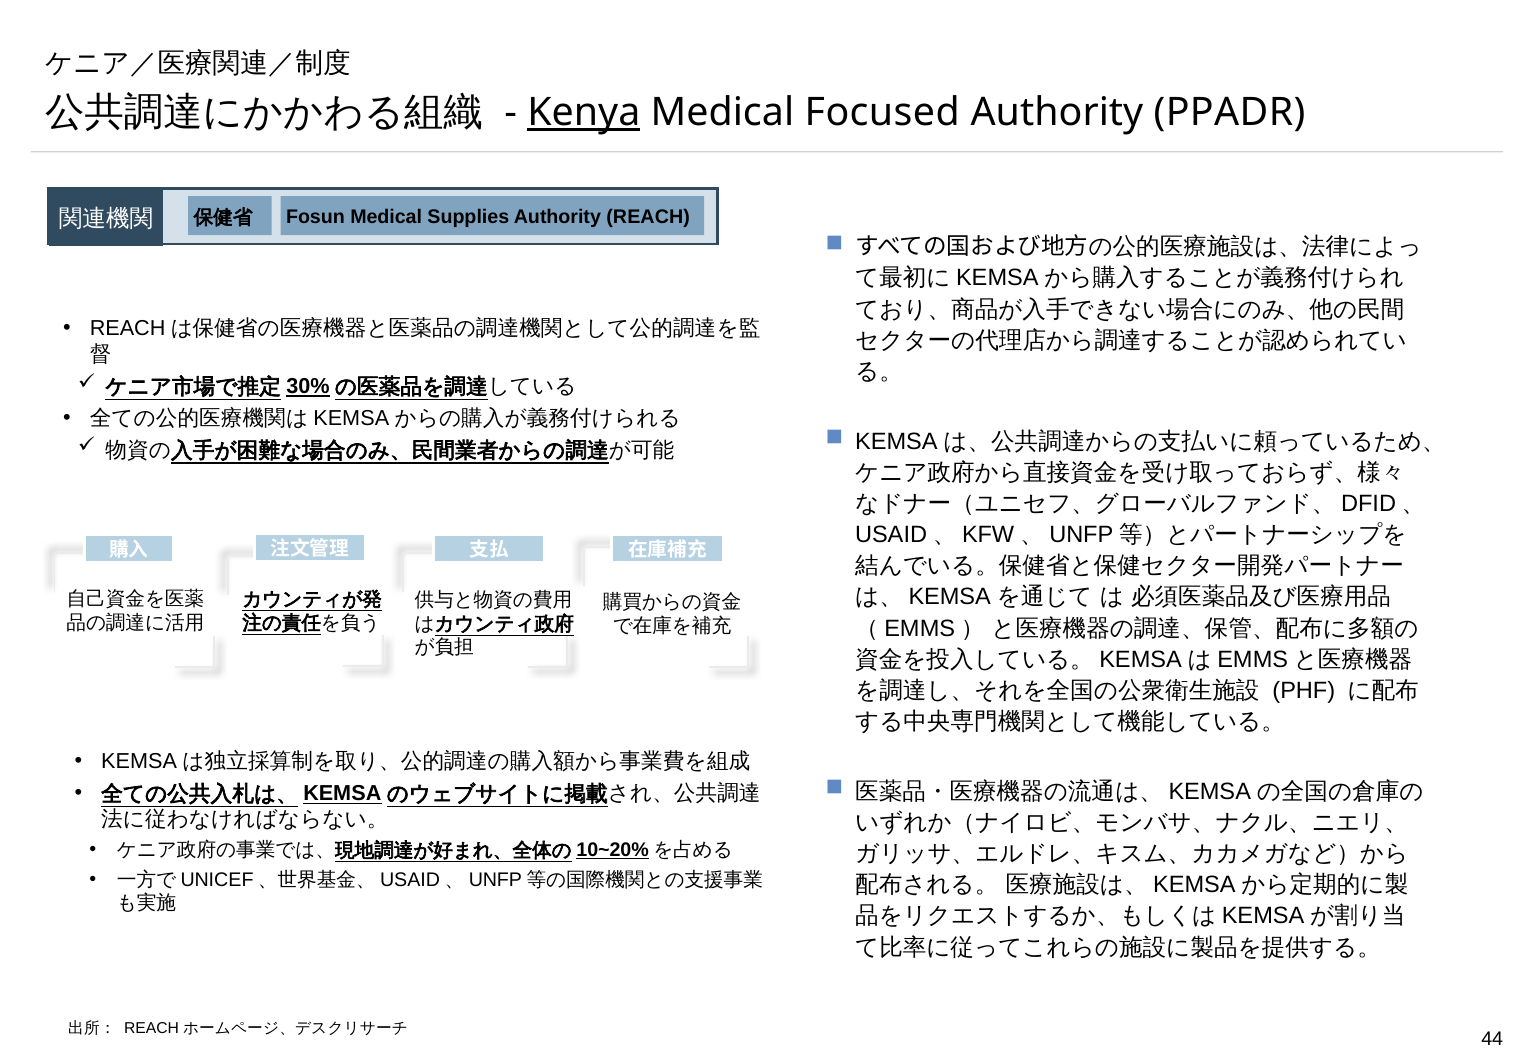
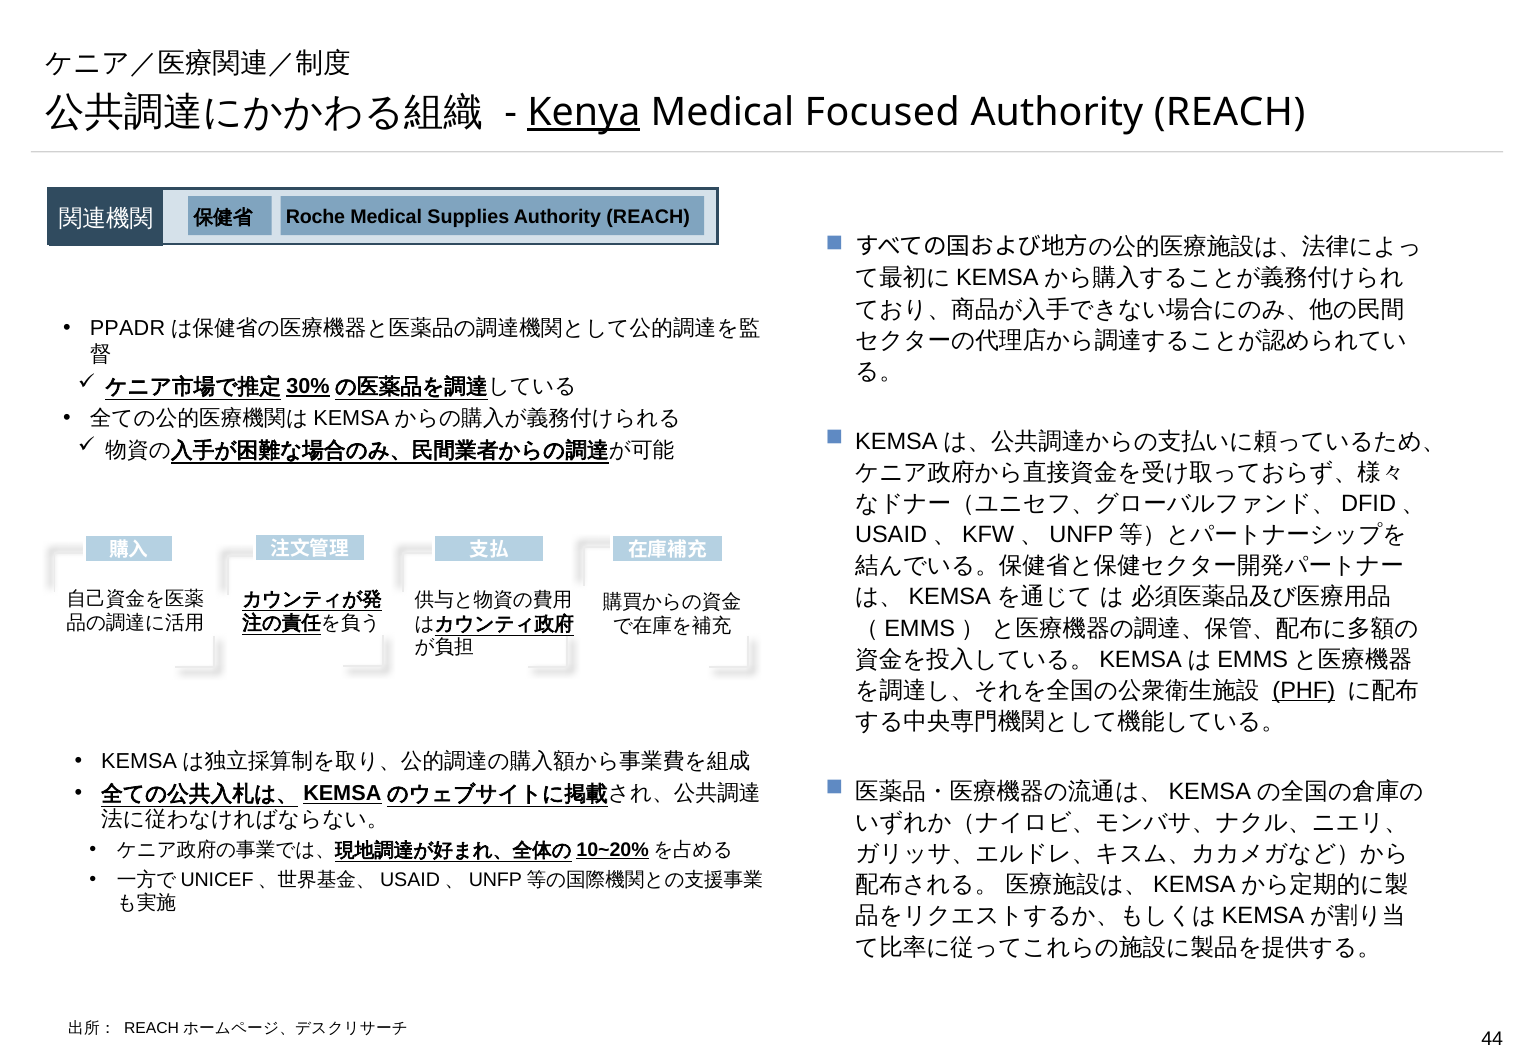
PPADR: PPADR -> REACH (1230, 113)
Fosun: Fosun -> Roche (316, 217)
REACH: REACH -> PPADR (128, 329)
PHF underline: none -> present (1304, 691)
